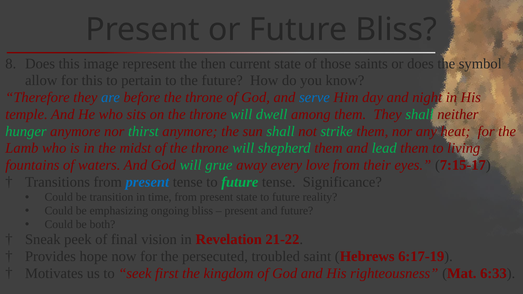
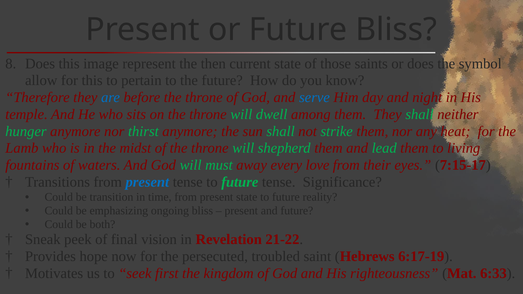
grue: grue -> must (219, 165)
